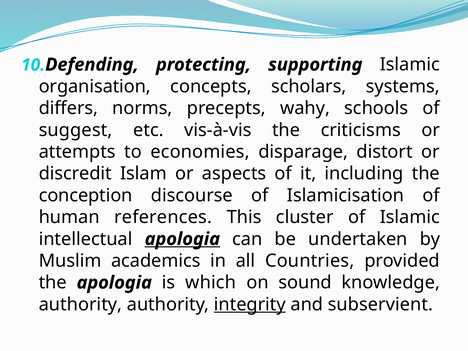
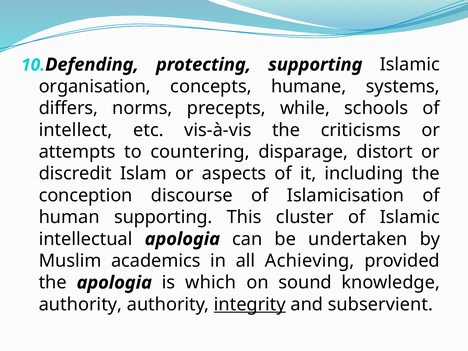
scholars: scholars -> humane (309, 86)
wahy: wahy -> while (305, 108)
suggest: suggest -> intellect (76, 130)
economies: economies -> countering (200, 152)
human references: references -> supporting (163, 217)
apologia underline: present -> none (182, 239)
Countries: Countries -> Achieving (310, 261)
